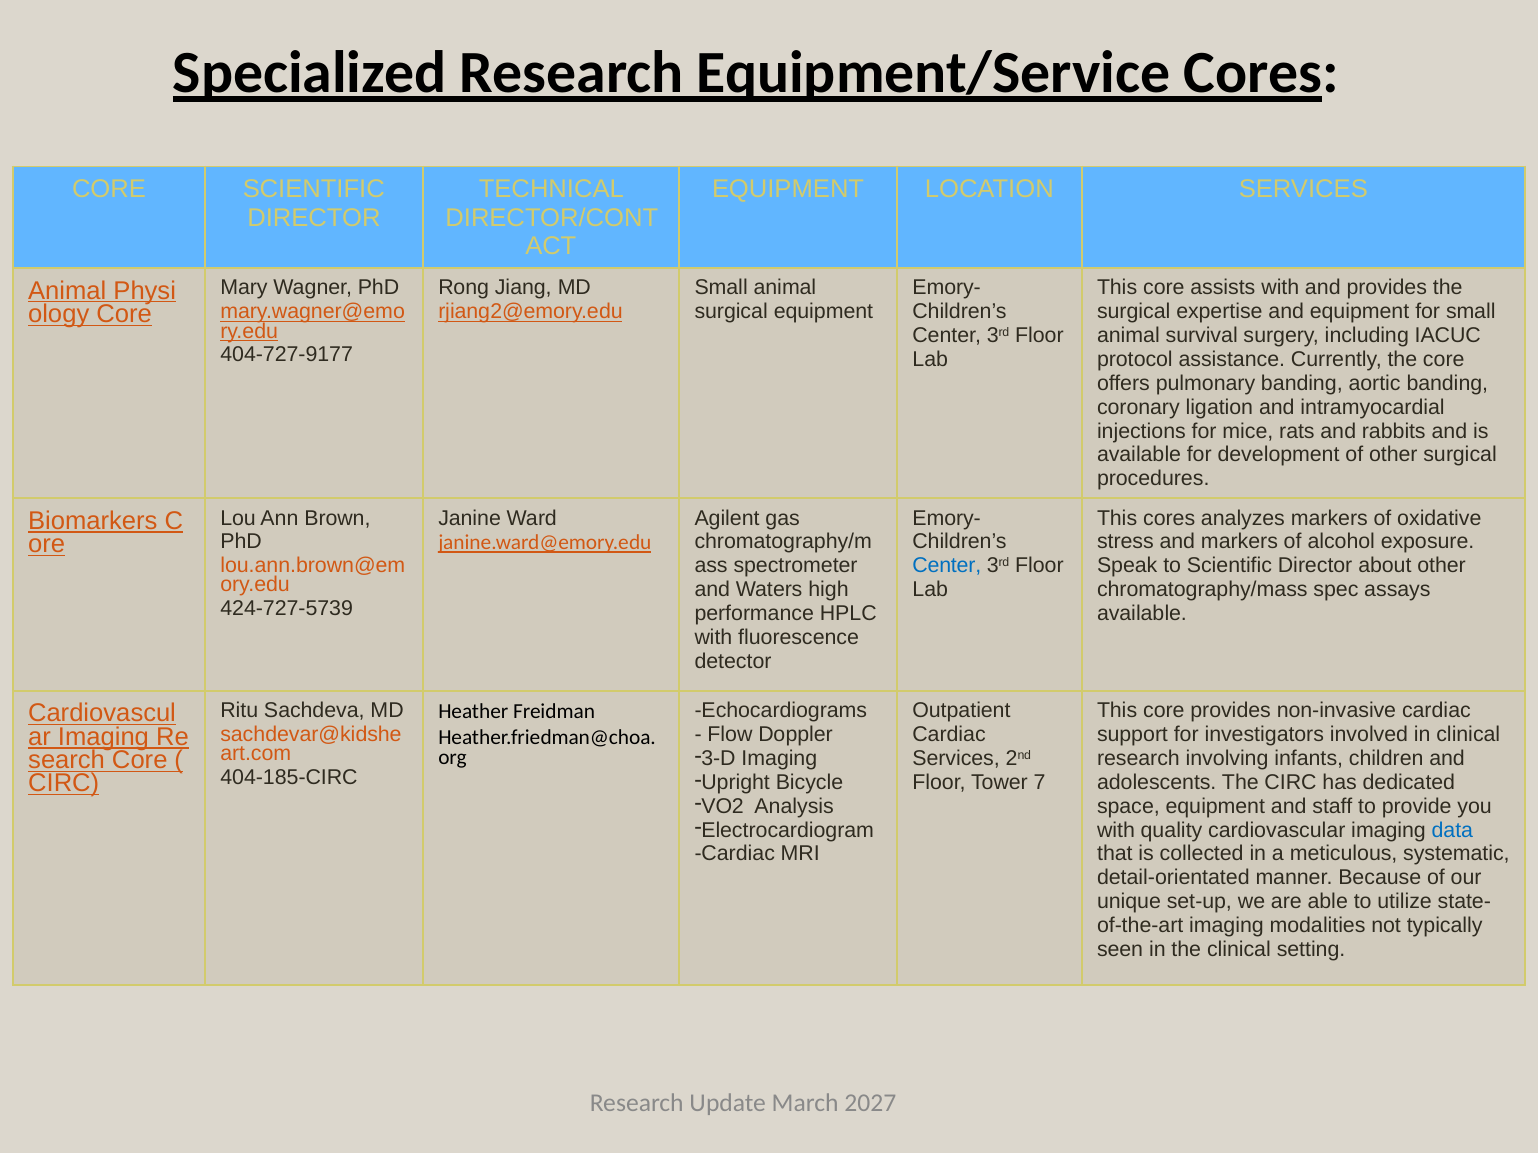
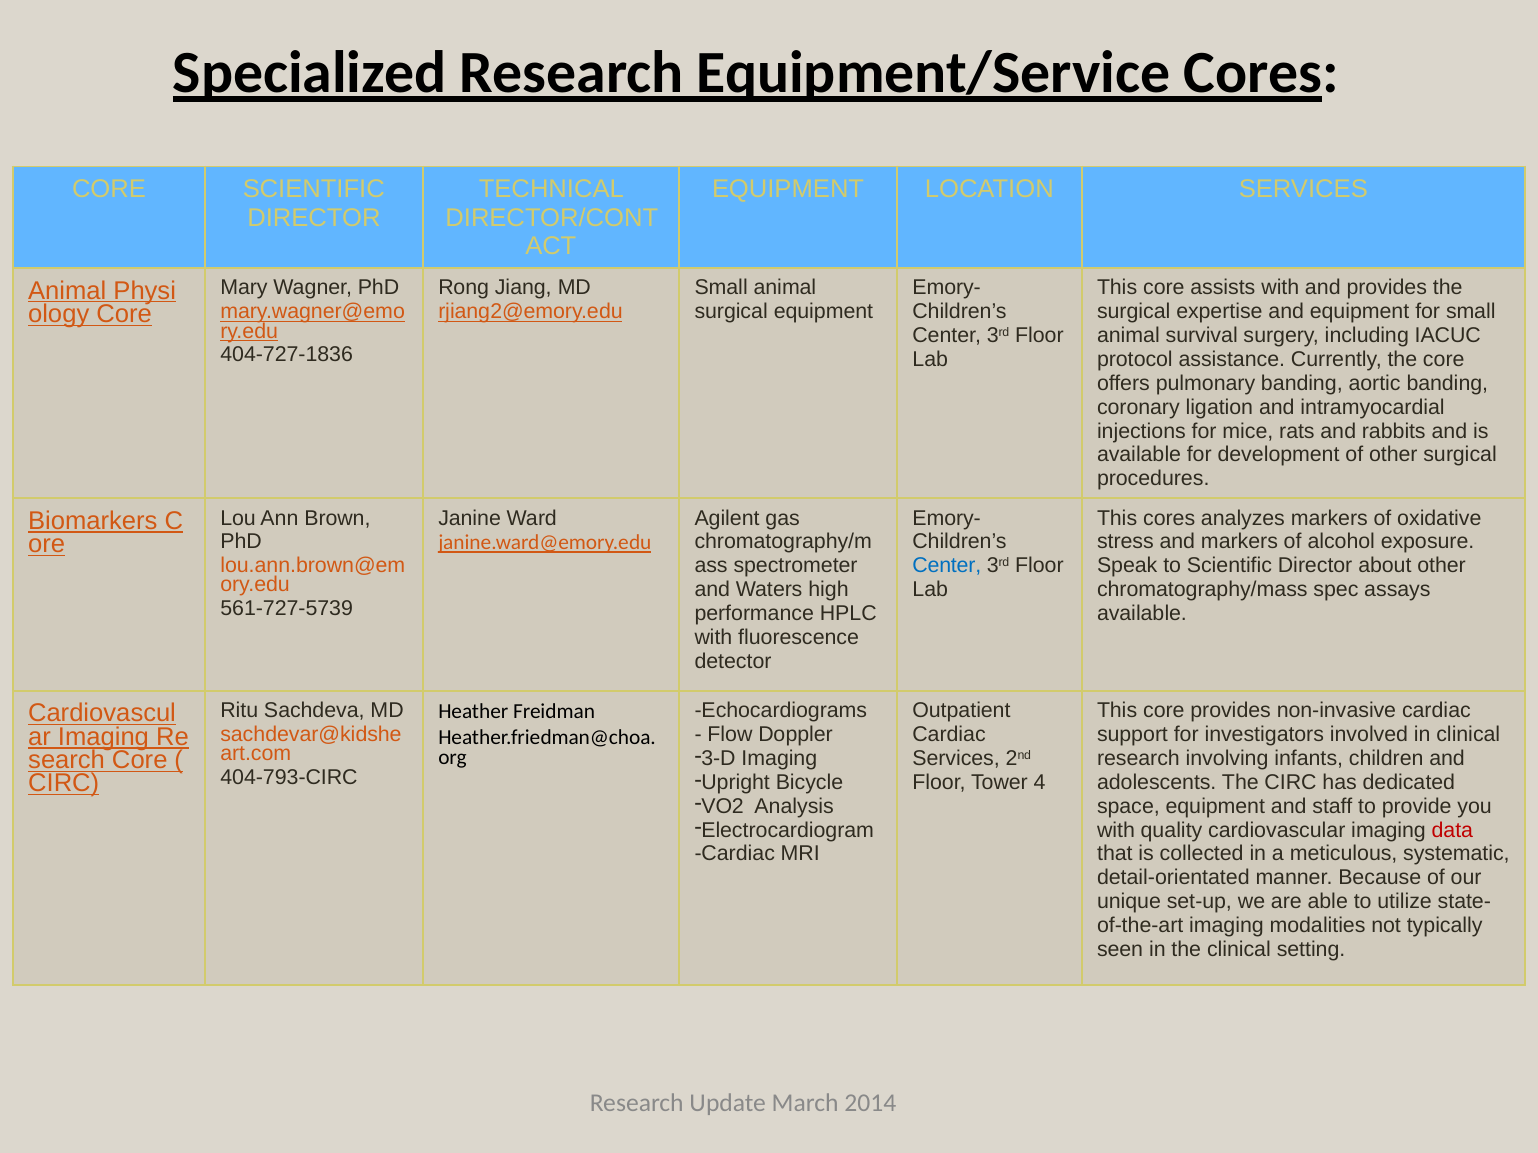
404-727-9177: 404-727-9177 -> 404-727-1836 (287, 355)
424-727-5739: 424-727-5739 -> 561-727-5739 (287, 609)
404-185-CIRC: 404-185-CIRC -> 404-793-CIRC (289, 778)
7: 7 -> 4 (1040, 783)
data colour: blue -> red (1452, 830)
2027: 2027 -> 2014 (870, 1104)
